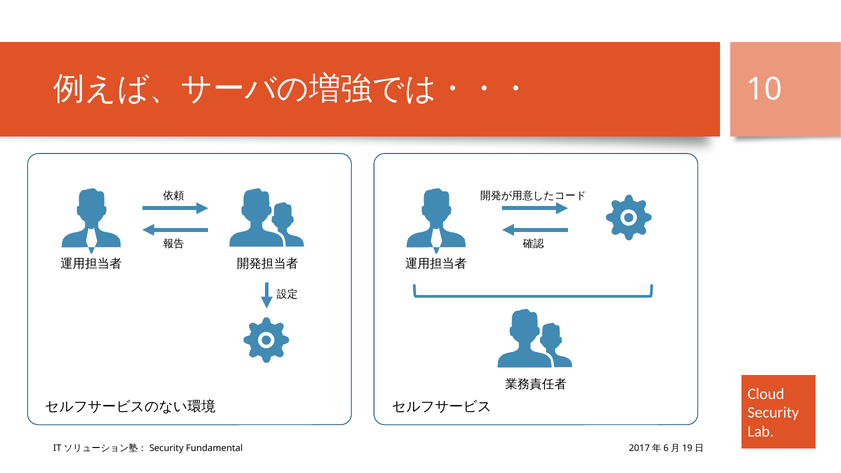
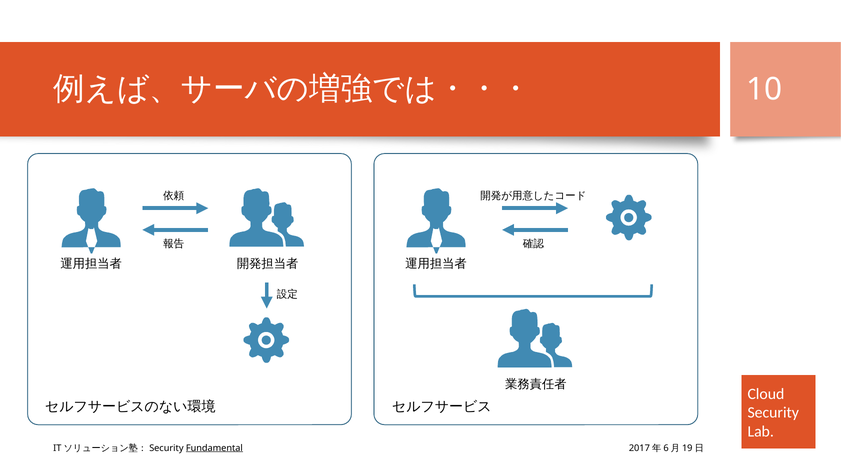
Fundamental underline: none -> present (214, 448)
